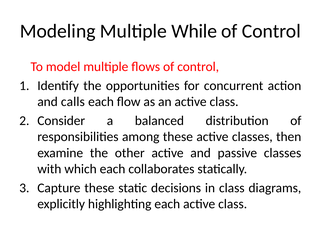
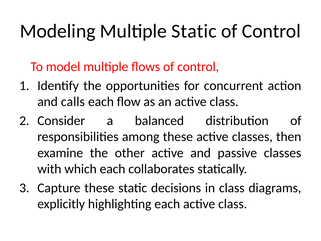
Multiple While: While -> Static (194, 31)
